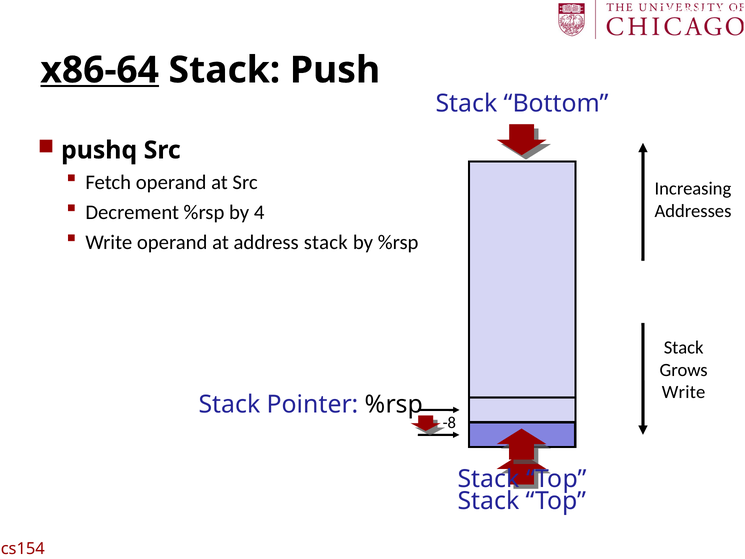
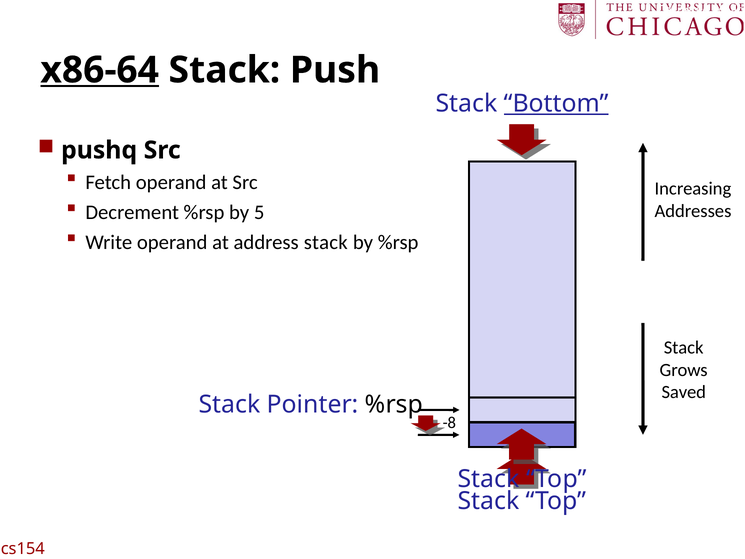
Bottom underline: none -> present (556, 104)
4: 4 -> 5 (259, 212)
Write: Write -> Saved (684, 392)
